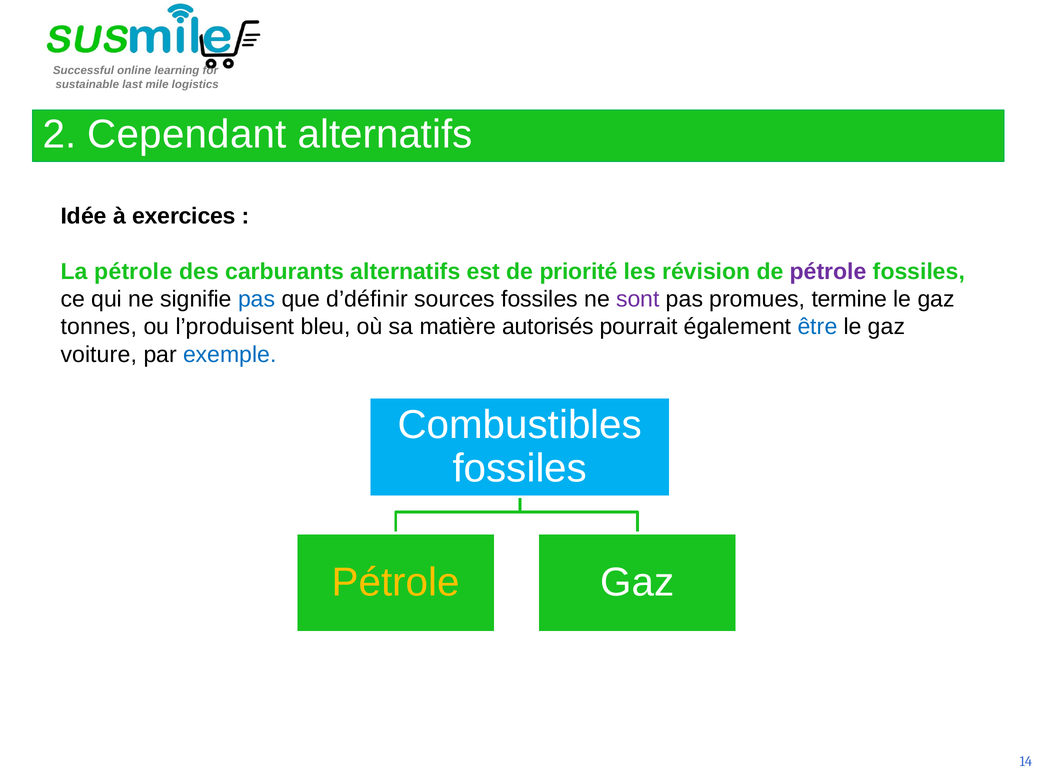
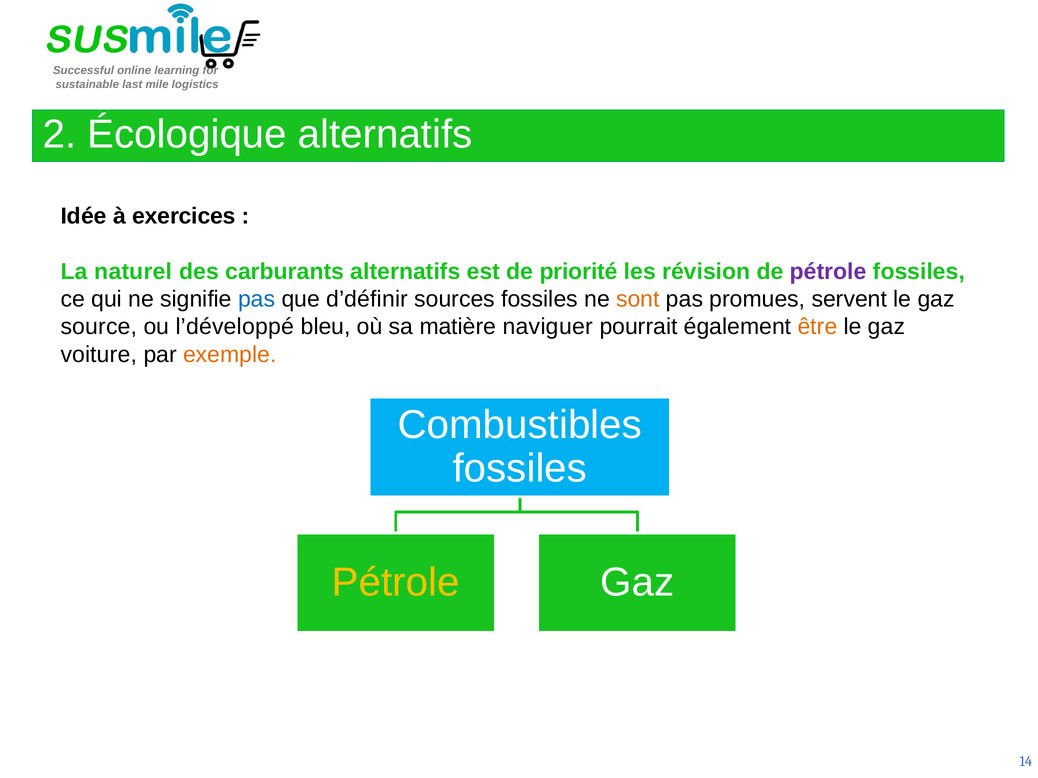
Cependant: Cependant -> Écologique (187, 134)
La pétrole: pétrole -> naturel (133, 272)
sont colour: purple -> orange (638, 299)
termine: termine -> servent (849, 299)
tonnes: tonnes -> source (99, 327)
l’produisent: l’produisent -> l’développé (235, 327)
autorisés: autorisés -> naviguer (548, 327)
être colour: blue -> orange (817, 327)
exemple colour: blue -> orange (230, 355)
